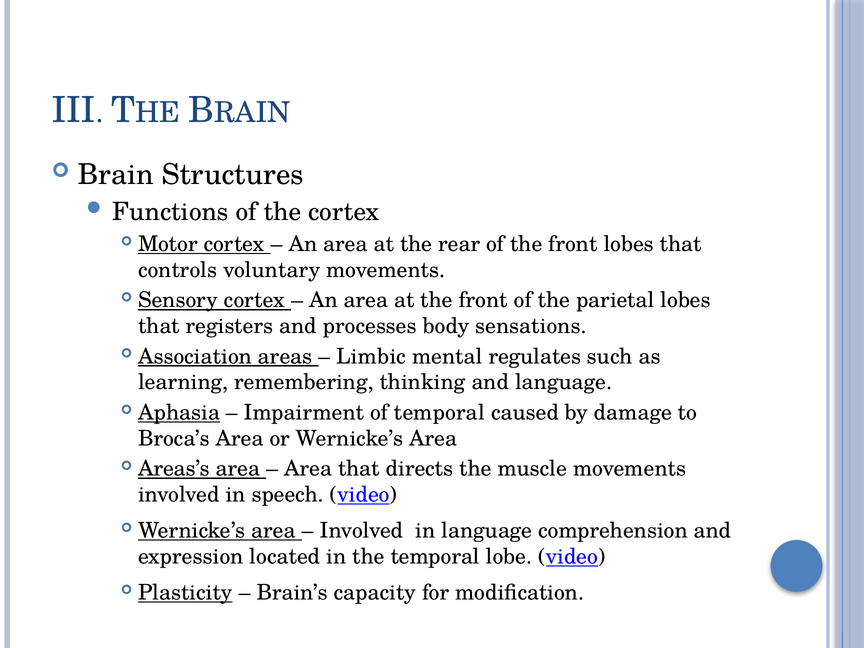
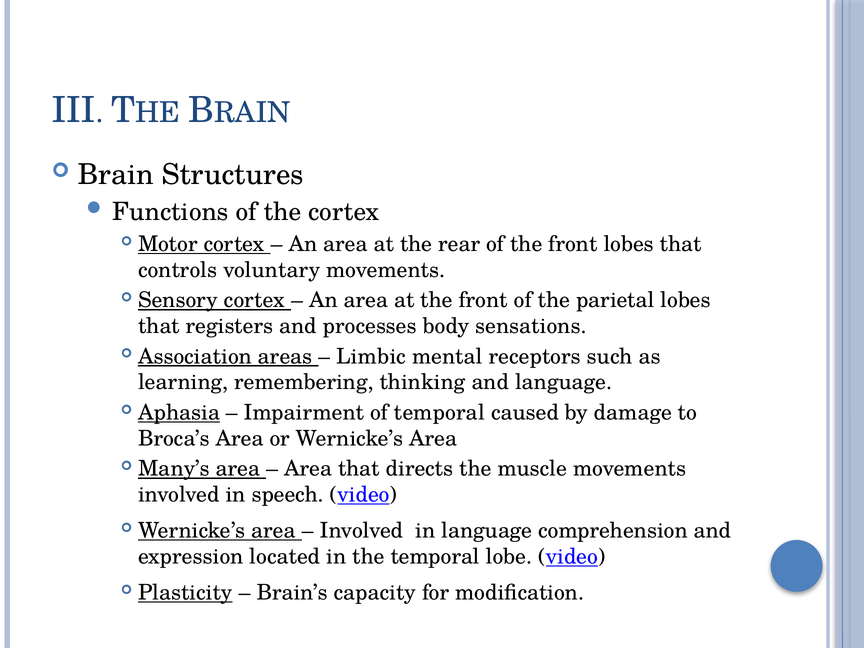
regulates: regulates -> receptors (535, 356)
Areas’s: Areas’s -> Many’s (174, 469)
